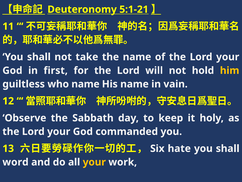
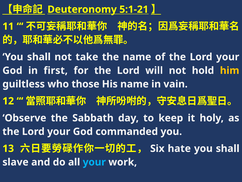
who name: name -> those (85, 84)
word: word -> slave (15, 162)
your colour: yellow -> light blue (94, 162)
